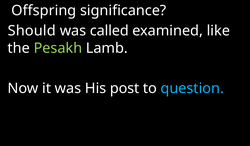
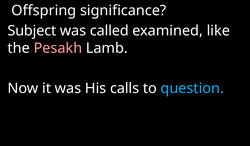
Should: Should -> Subject (32, 31)
Pesakh colour: light green -> pink (58, 48)
post: post -> calls (125, 89)
